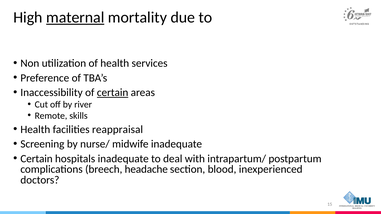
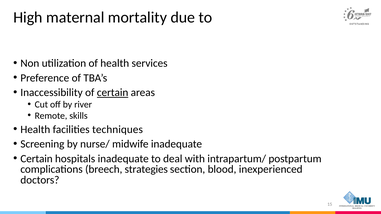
maternal underline: present -> none (75, 17)
reappraisal: reappraisal -> techniques (118, 130)
headache: headache -> strategies (146, 170)
